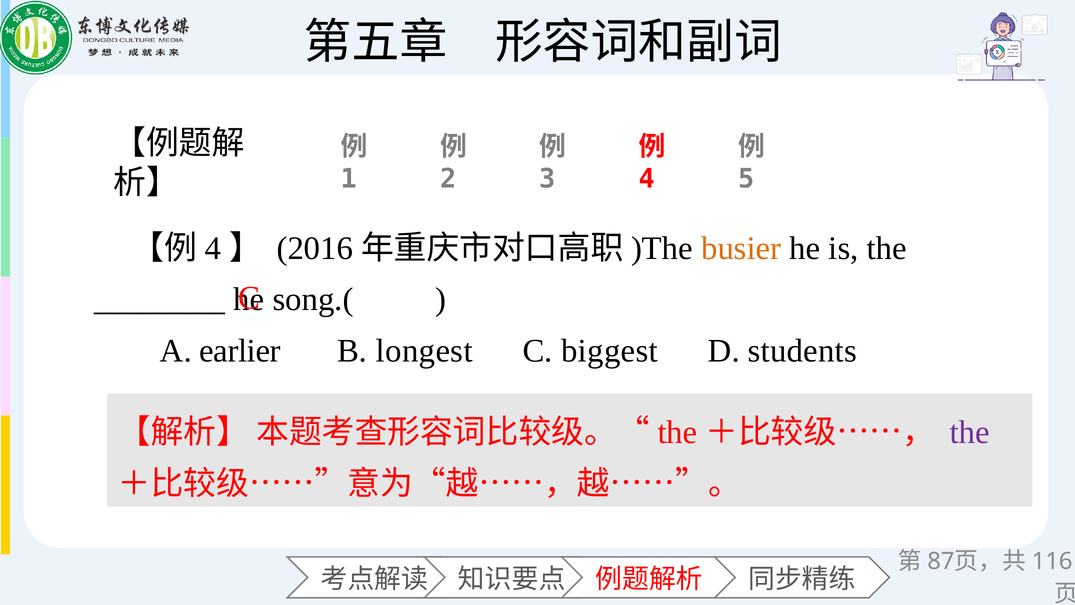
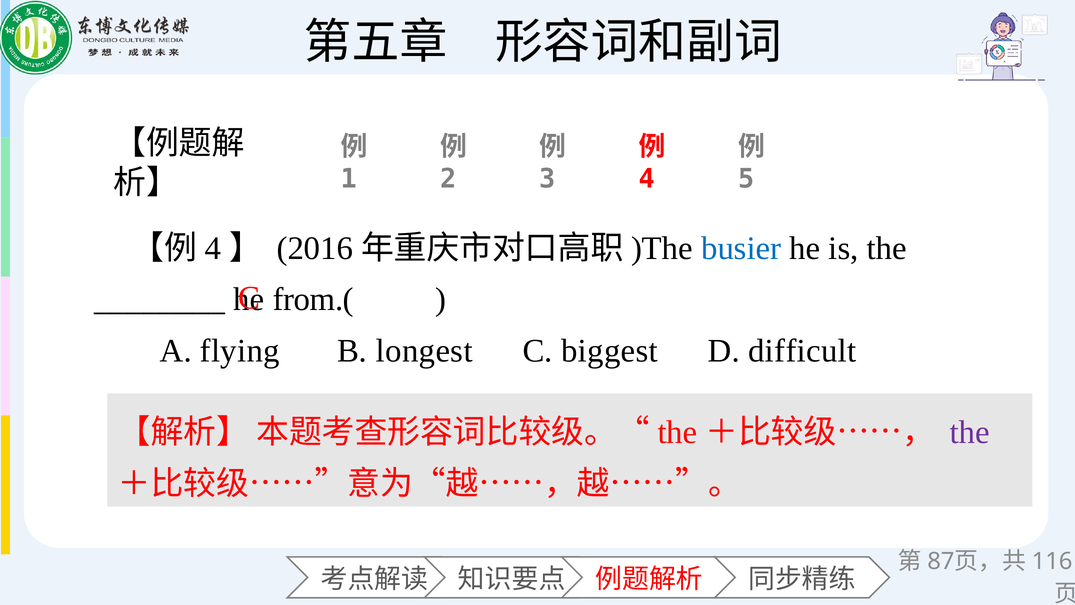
busier colour: orange -> blue (741, 248)
song.(: song.( -> from.( (313, 299)
earlier: earlier -> flying (240, 351)
students: students -> difficult (802, 351)
